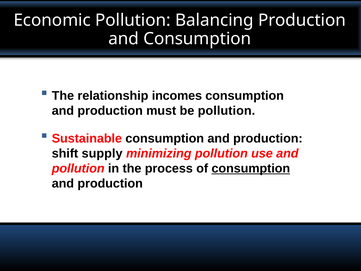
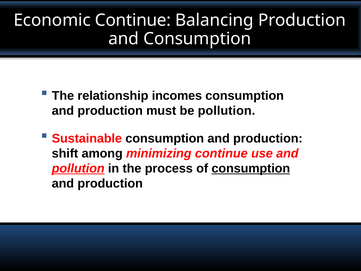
Economic Pollution: Pollution -> Continue (133, 20)
supply: supply -> among (102, 153)
minimizing pollution: pollution -> continue (221, 153)
pollution underline: none -> present (78, 168)
